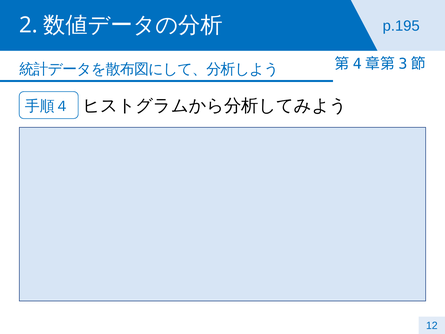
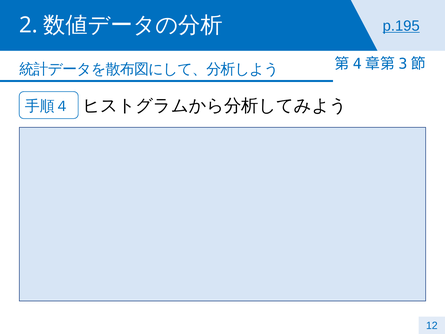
p.195 underline: none -> present (401, 26)
